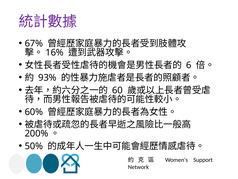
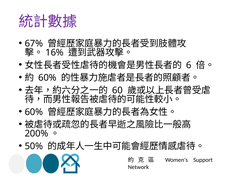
93%: 93% -> 60% (47, 77)
